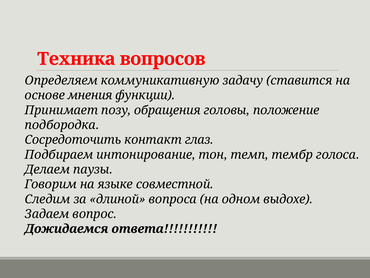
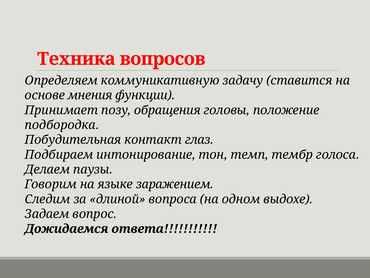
Сосредоточить: Сосредоточить -> Побудительная (73, 140)
совместной: совместной -> заражением (175, 184)
